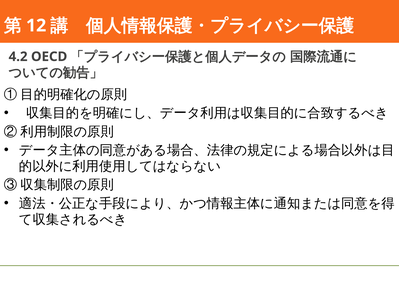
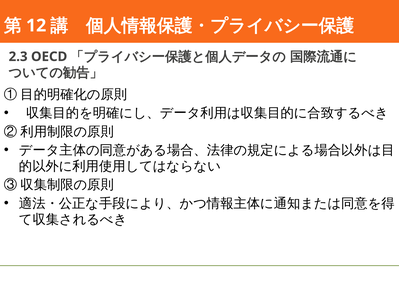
4.2: 4.2 -> 2.3 (18, 57)
